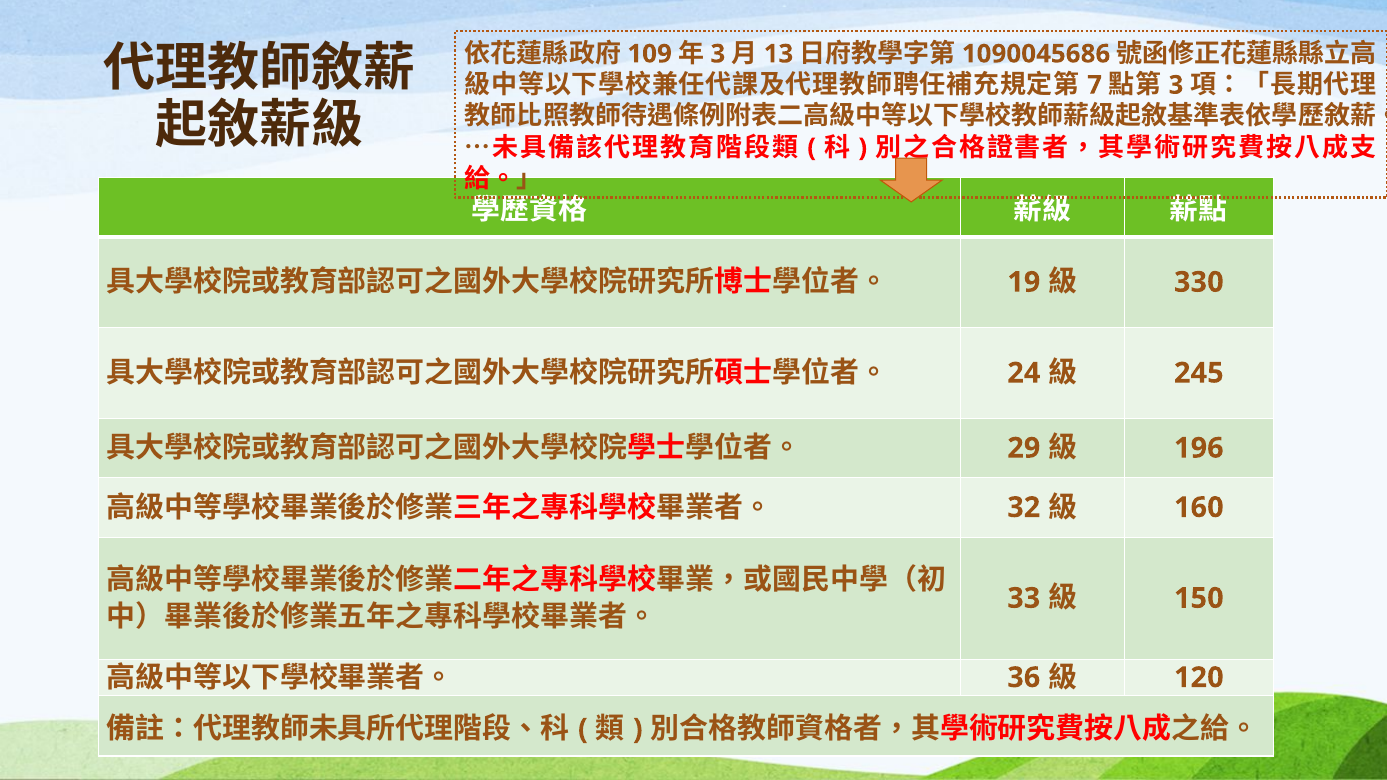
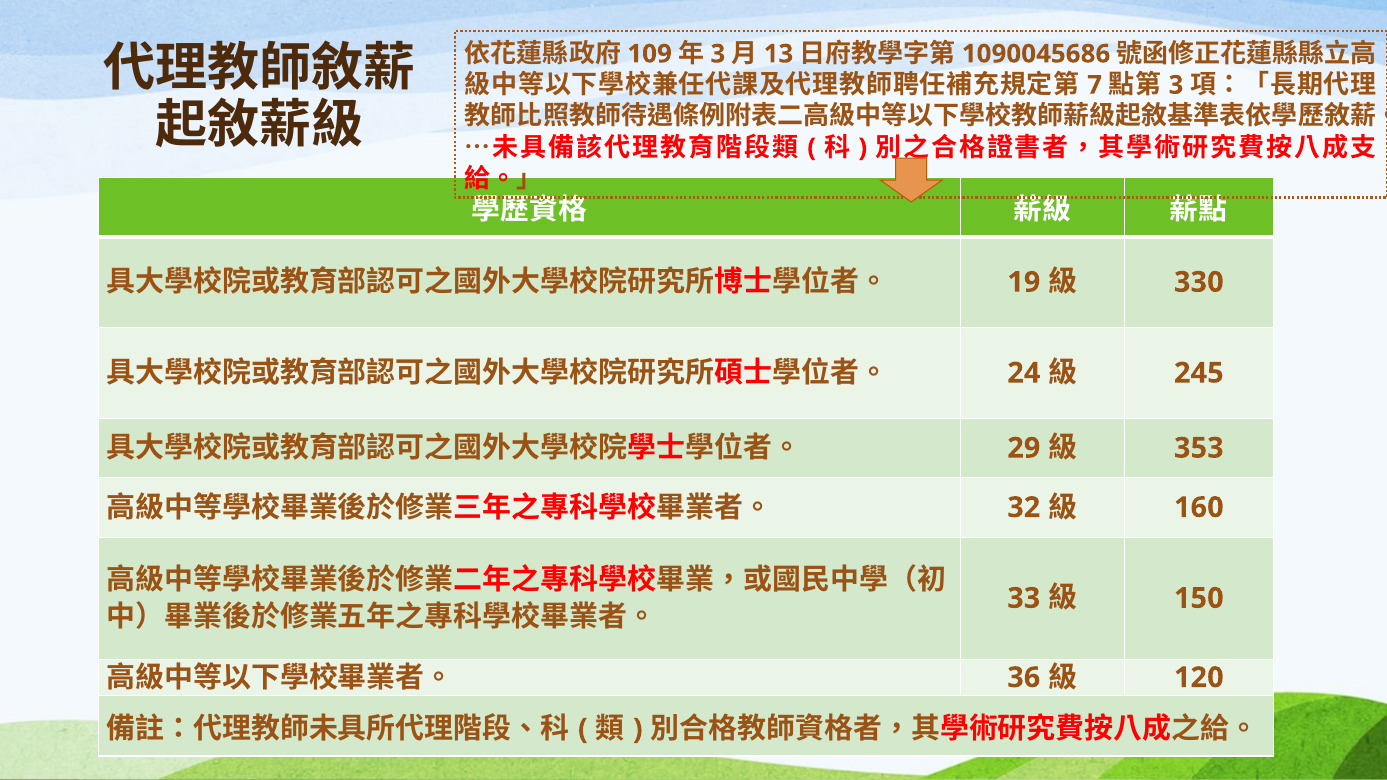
196: 196 -> 353 (1199, 448)
